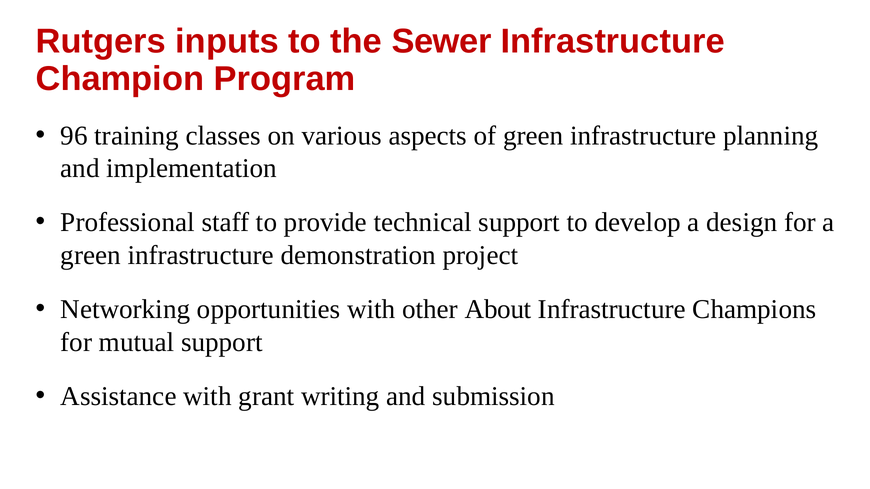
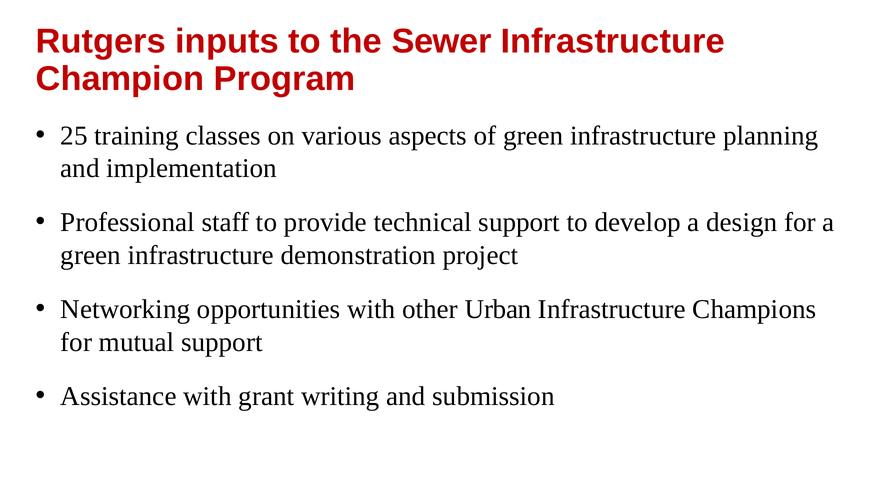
96: 96 -> 25 (74, 136)
About: About -> Urban (498, 310)
